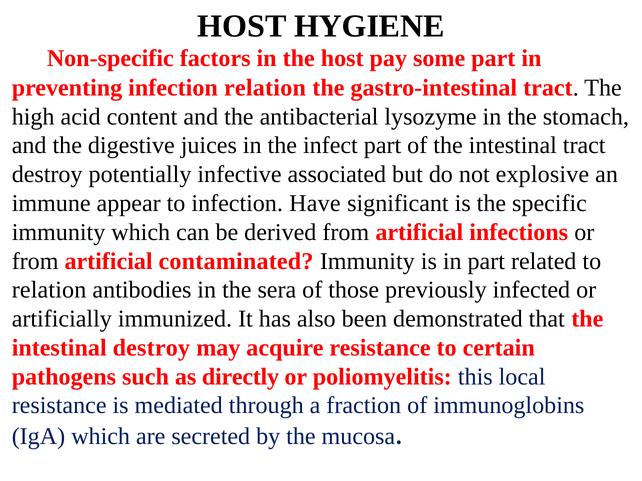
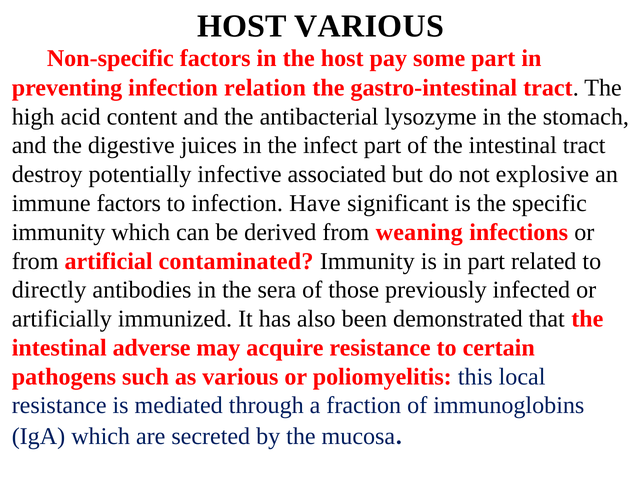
HOST HYGIENE: HYGIENE -> VARIOUS (369, 26)
immune appear: appear -> factors (129, 204)
derived from artificial: artificial -> weaning (419, 232)
relation: relation -> directly (49, 290)
intestinal destroy: destroy -> adverse (152, 348)
as directly: directly -> various (240, 377)
